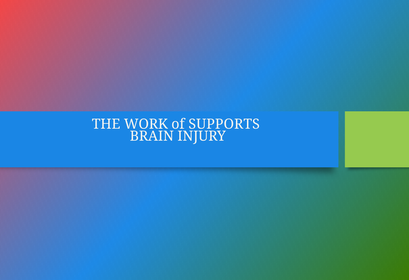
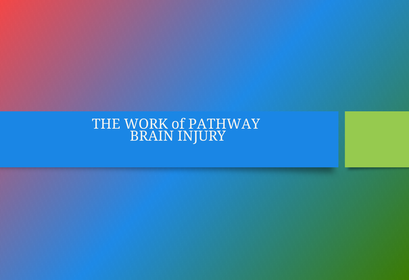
SUPPORTS: SUPPORTS -> PATHWAY (224, 124)
